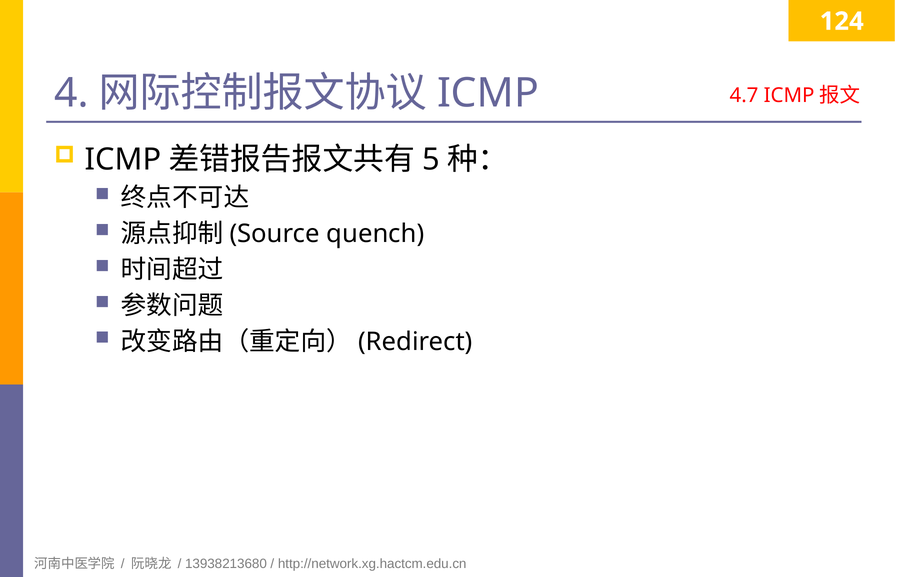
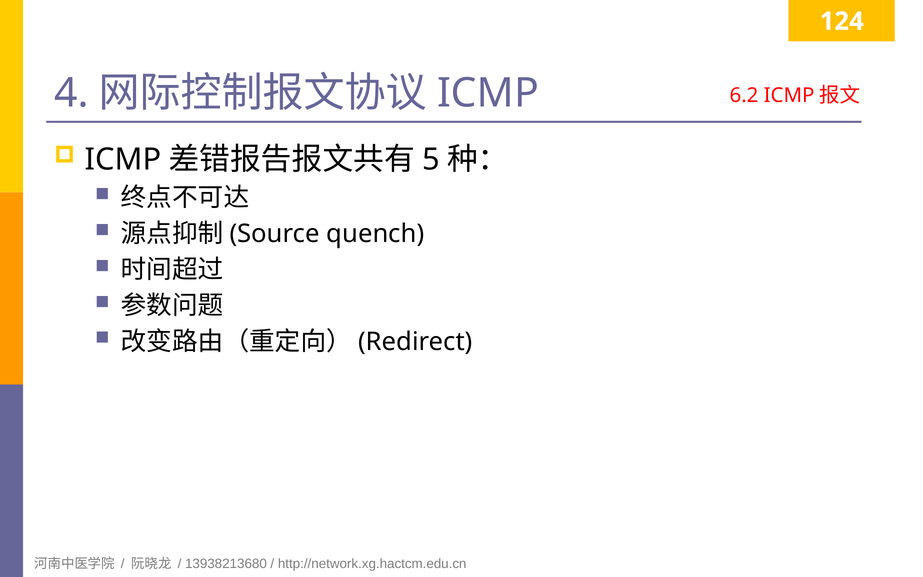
4.7: 4.7 -> 6.2 (744, 96)
